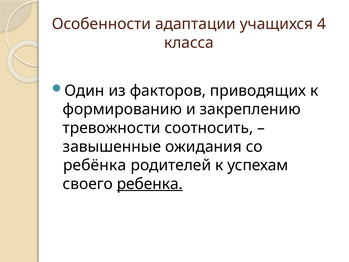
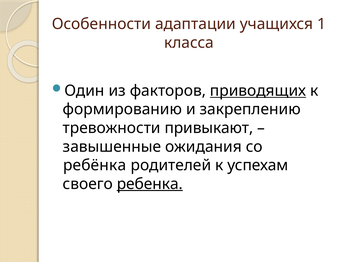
4: 4 -> 1 (322, 24)
приводящих underline: none -> present (258, 91)
соотносить: соотносить -> привыкают (209, 128)
